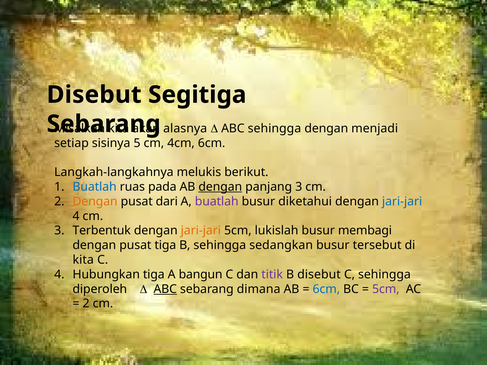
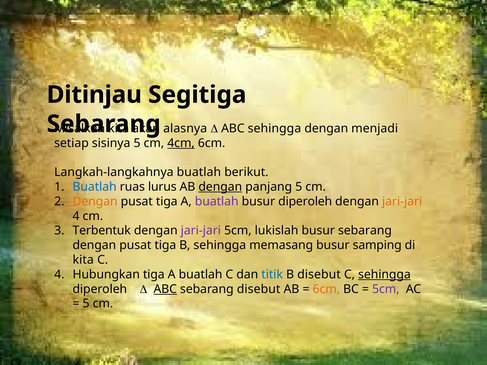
Disebut: Disebut -> Ditinjau (94, 95)
4cm underline: none -> present (181, 143)
Langkah-langkahnya melukis: melukis -> buatlah (199, 172)
pada: pada -> lurus (162, 187)
panjang 3: 3 -> 5 (299, 187)
dari: dari -> tiga (167, 202)
busur diketahui: diketahui -> diperoleh (305, 202)
jari-jari colour: blue -> orange (402, 202)
jari-jari colour: orange -> purple (201, 231)
busur membagi: membagi -> sebarang (365, 231)
sedangkan: sedangkan -> memasang (281, 245)
tersebut: tersebut -> samping (377, 245)
bangun: bangun -> buatlah (201, 275)
titik colour: purple -> blue (272, 275)
sehingga underline: none -> present (384, 275)
sebarang dimana: dimana -> disebut (259, 289)
6cm colour: blue -> orange (326, 289)
2: 2 -> 5 (86, 304)
